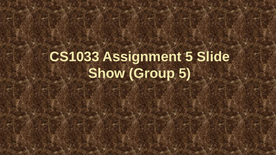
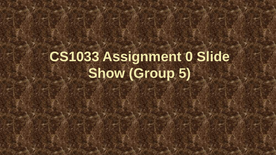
Assignment 5: 5 -> 0 (189, 57)
